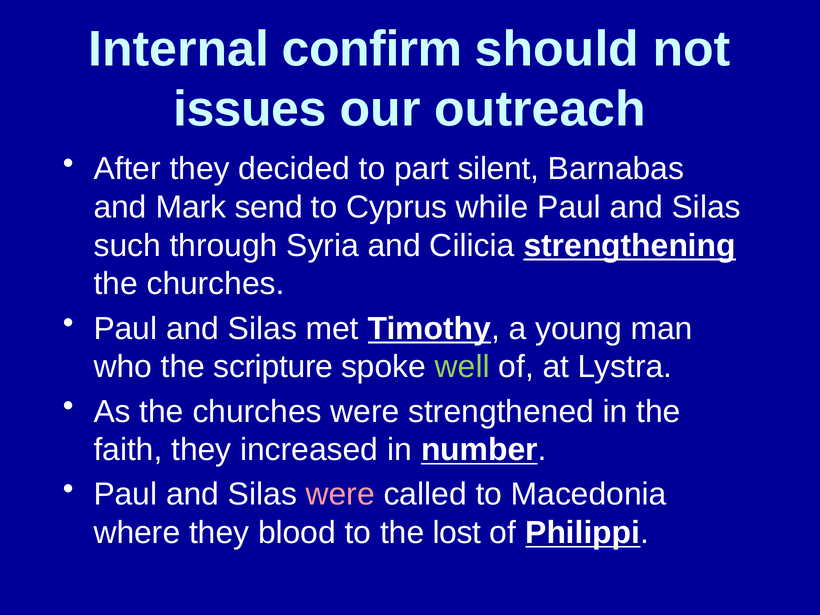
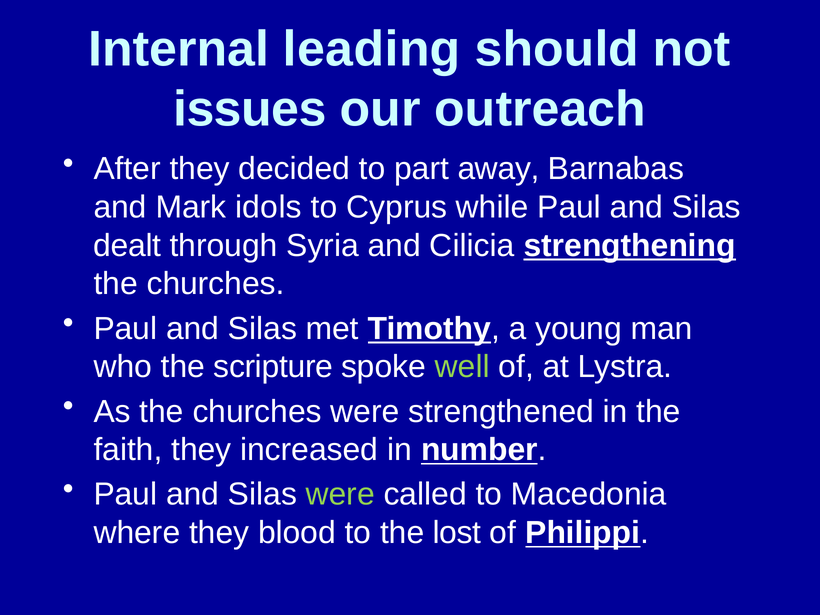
confirm: confirm -> leading (372, 49)
silent: silent -> away (499, 169)
send: send -> idols (268, 207)
such: such -> dealt (127, 246)
were colour: pink -> light green (340, 494)
